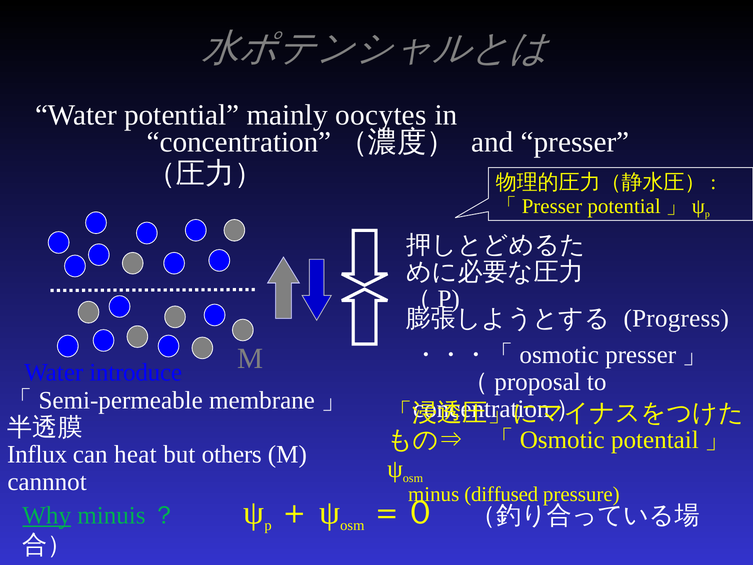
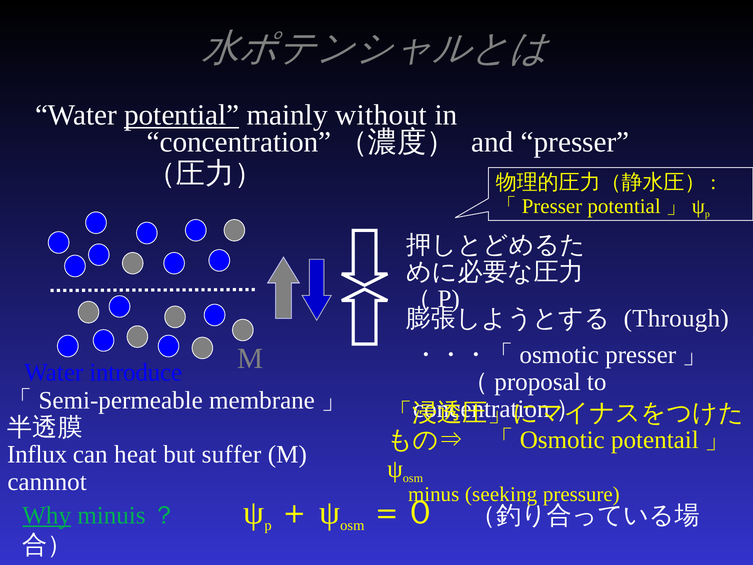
potential underline: none -> present (182, 115)
oocytes: oocytes -> without (381, 115)
Progress: Progress -> Through (676, 318)
others: others -> suffer (232, 454)
diffused: diffused -> seeking (501, 494)
